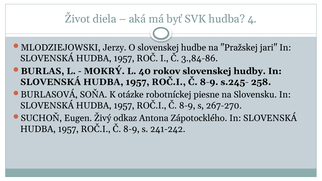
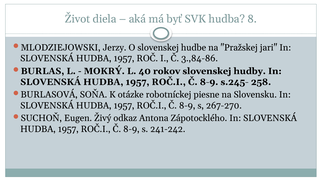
4: 4 -> 8 (252, 19)
